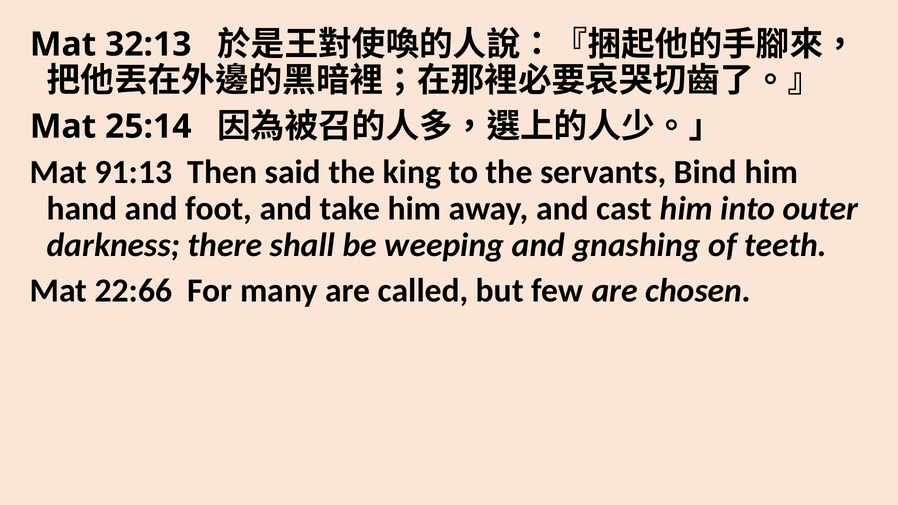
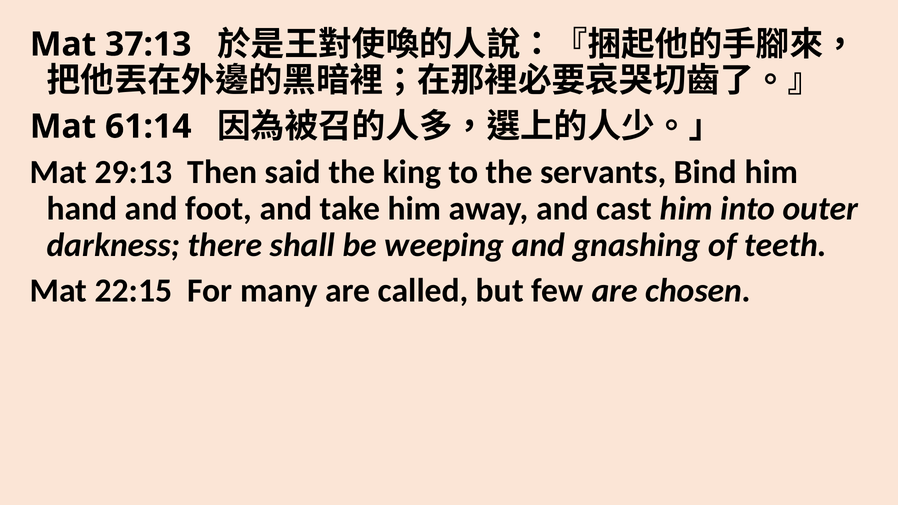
32:13: 32:13 -> 37:13 (148, 44)
25:14: 25:14 -> 61:14 (148, 127)
91:13: 91:13 -> 29:13 (133, 172)
22:66: 22:66 -> 22:15 (133, 291)
